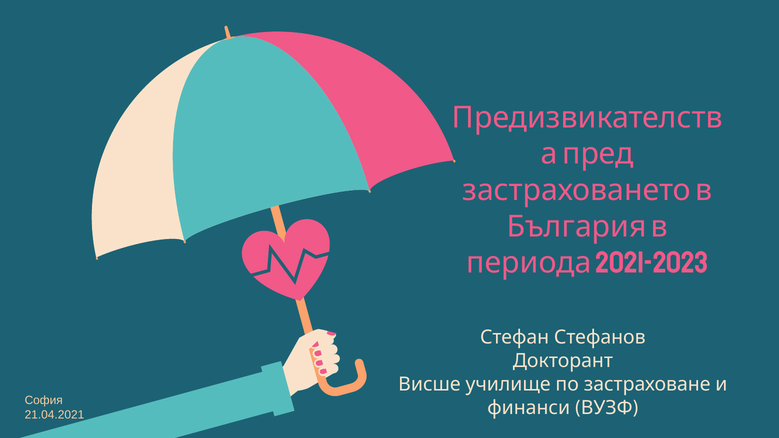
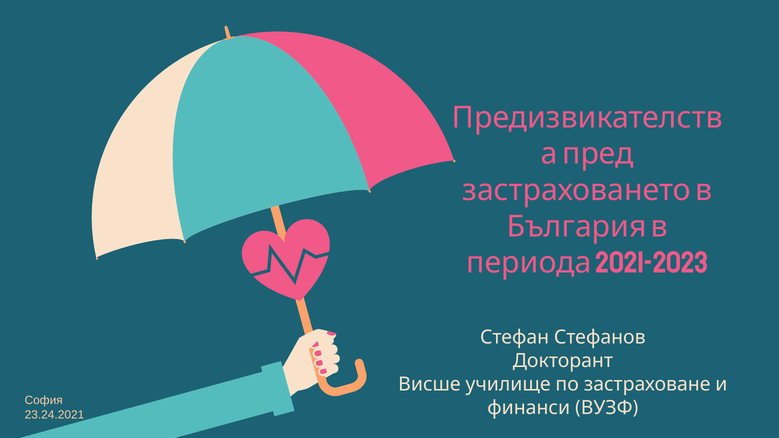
21.04.2021: 21.04.2021 -> 23.24.2021 (54, 415)
